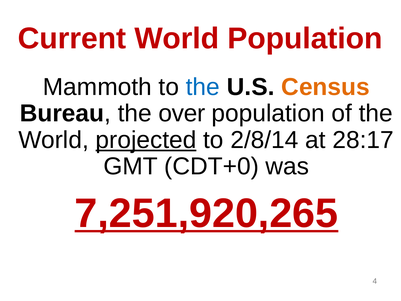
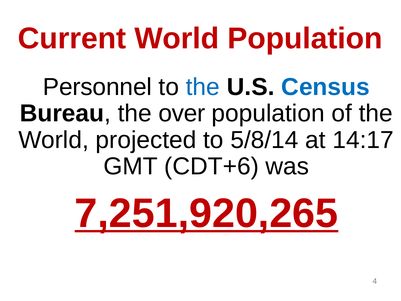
Mammoth: Mammoth -> Personnel (97, 87)
Census colour: orange -> blue (326, 87)
projected underline: present -> none (146, 140)
2/8/14: 2/8/14 -> 5/8/14 (264, 140)
28:17: 28:17 -> 14:17 (363, 140)
CDT+0: CDT+0 -> CDT+6 (212, 166)
